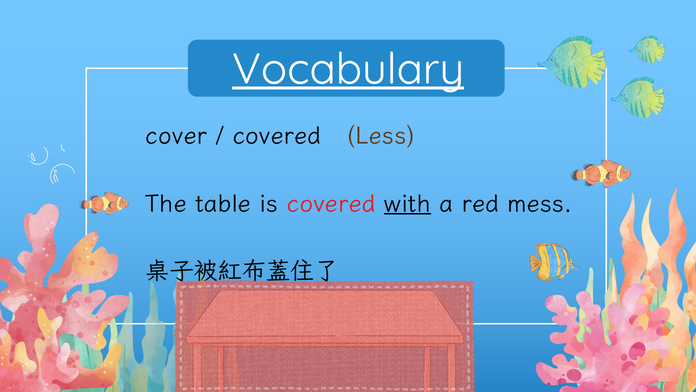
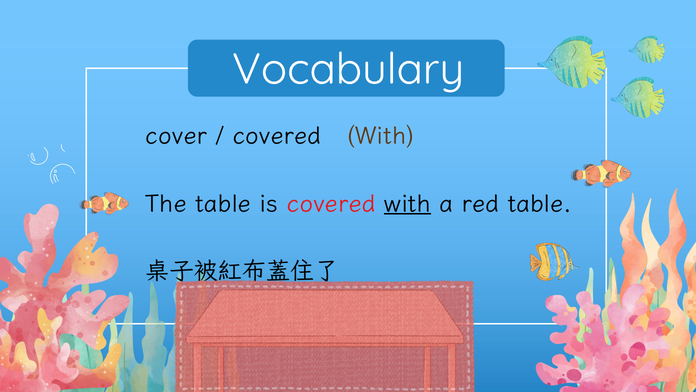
Vocabulary underline: present -> none (348, 69)
Less: Less -> With (381, 136)
red mess: mess -> table (540, 203)
